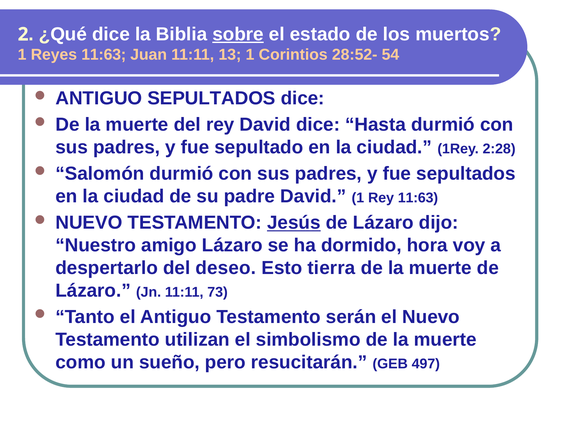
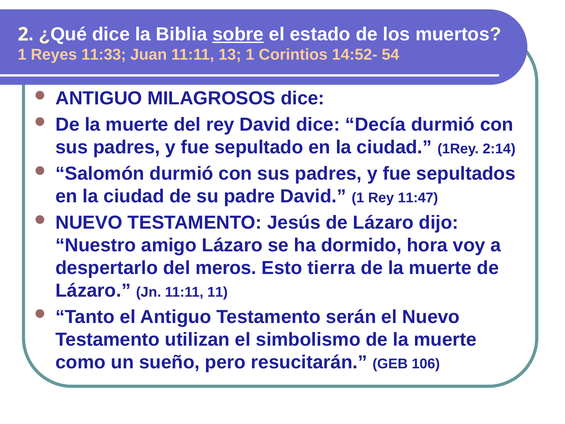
Reyes 11:63: 11:63 -> 11:33 (104, 55)
28:52-: 28:52- -> 14:52- (355, 55)
ANTIGUO SEPULTADOS: SEPULTADOS -> MILAGROSOS (211, 98)
Hasta: Hasta -> Decía (375, 125)
2:28: 2:28 -> 2:14 (499, 149)
Rey 11:63: 11:63 -> 11:47 (418, 198)
Jesús underline: present -> none (294, 223)
deseo: deseo -> meros (226, 268)
73: 73 -> 11 (218, 292)
497: 497 -> 106 (426, 364)
